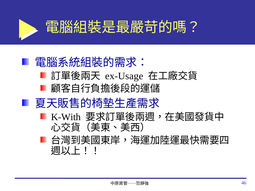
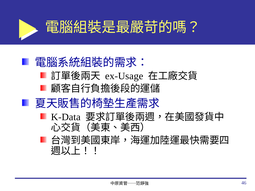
K-With: K-With -> K-Data (66, 117)
